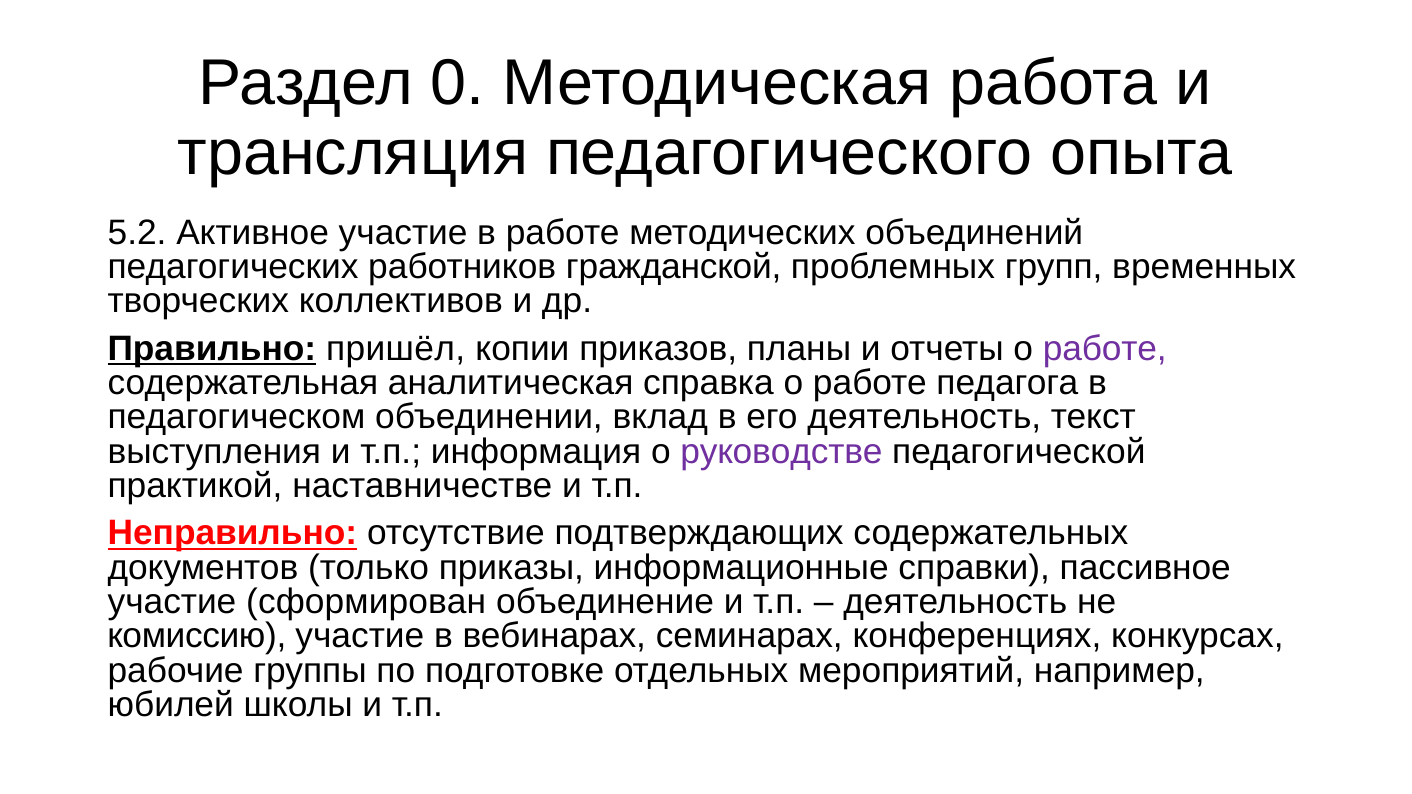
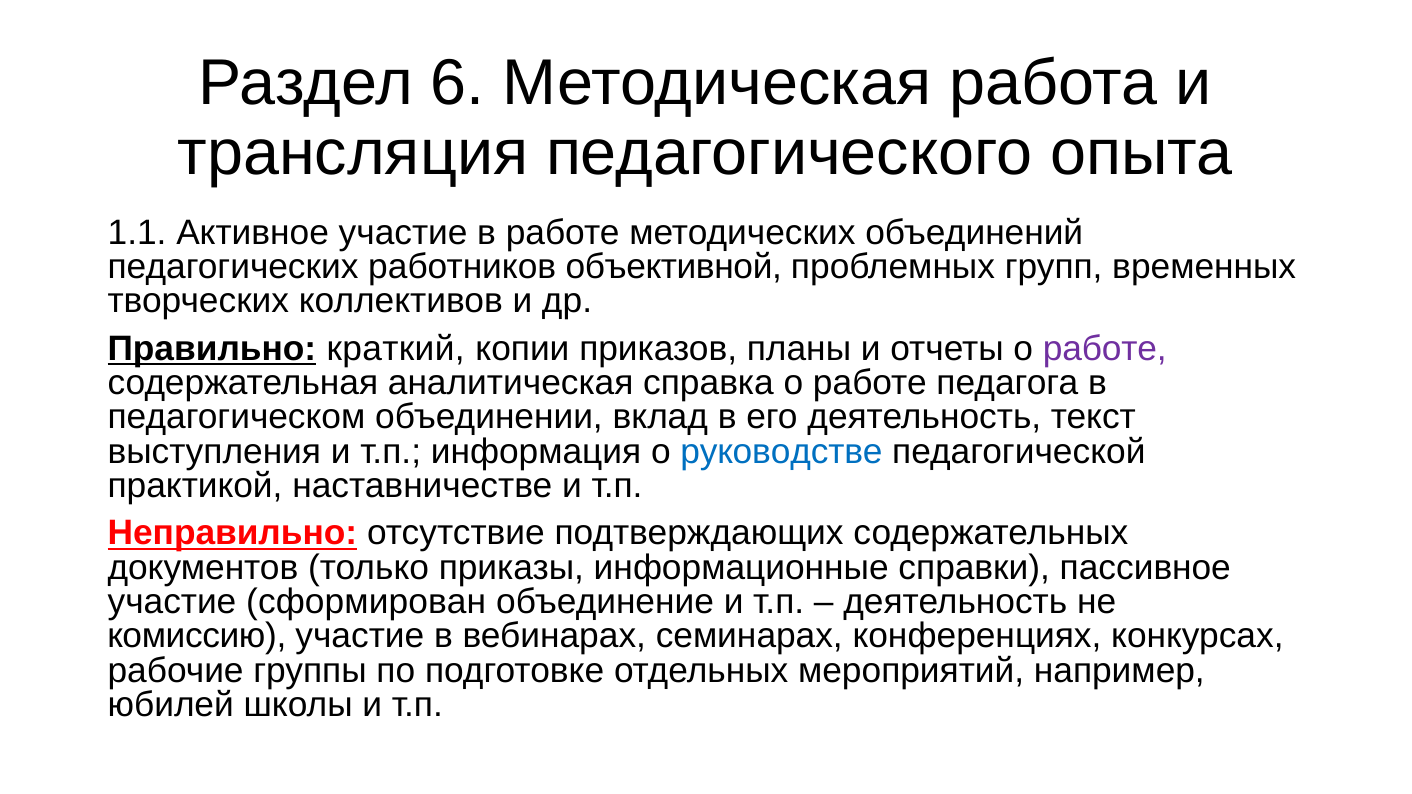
0: 0 -> 6 (458, 84)
5.2: 5.2 -> 1.1 (137, 232)
гражданской: гражданской -> объективной (674, 267)
пришёл: пришёл -> краткий (396, 349)
руководстве colour: purple -> blue (781, 452)
